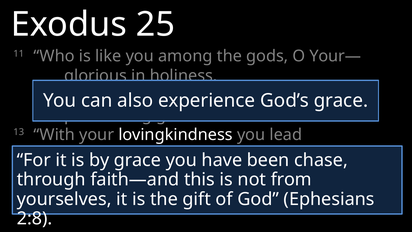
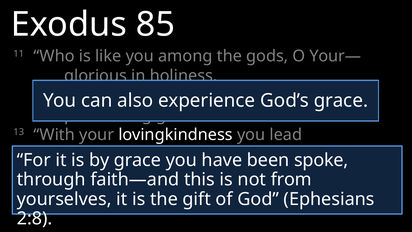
25: 25 -> 85 (155, 25)
chase: chase -> spoke (321, 160)
